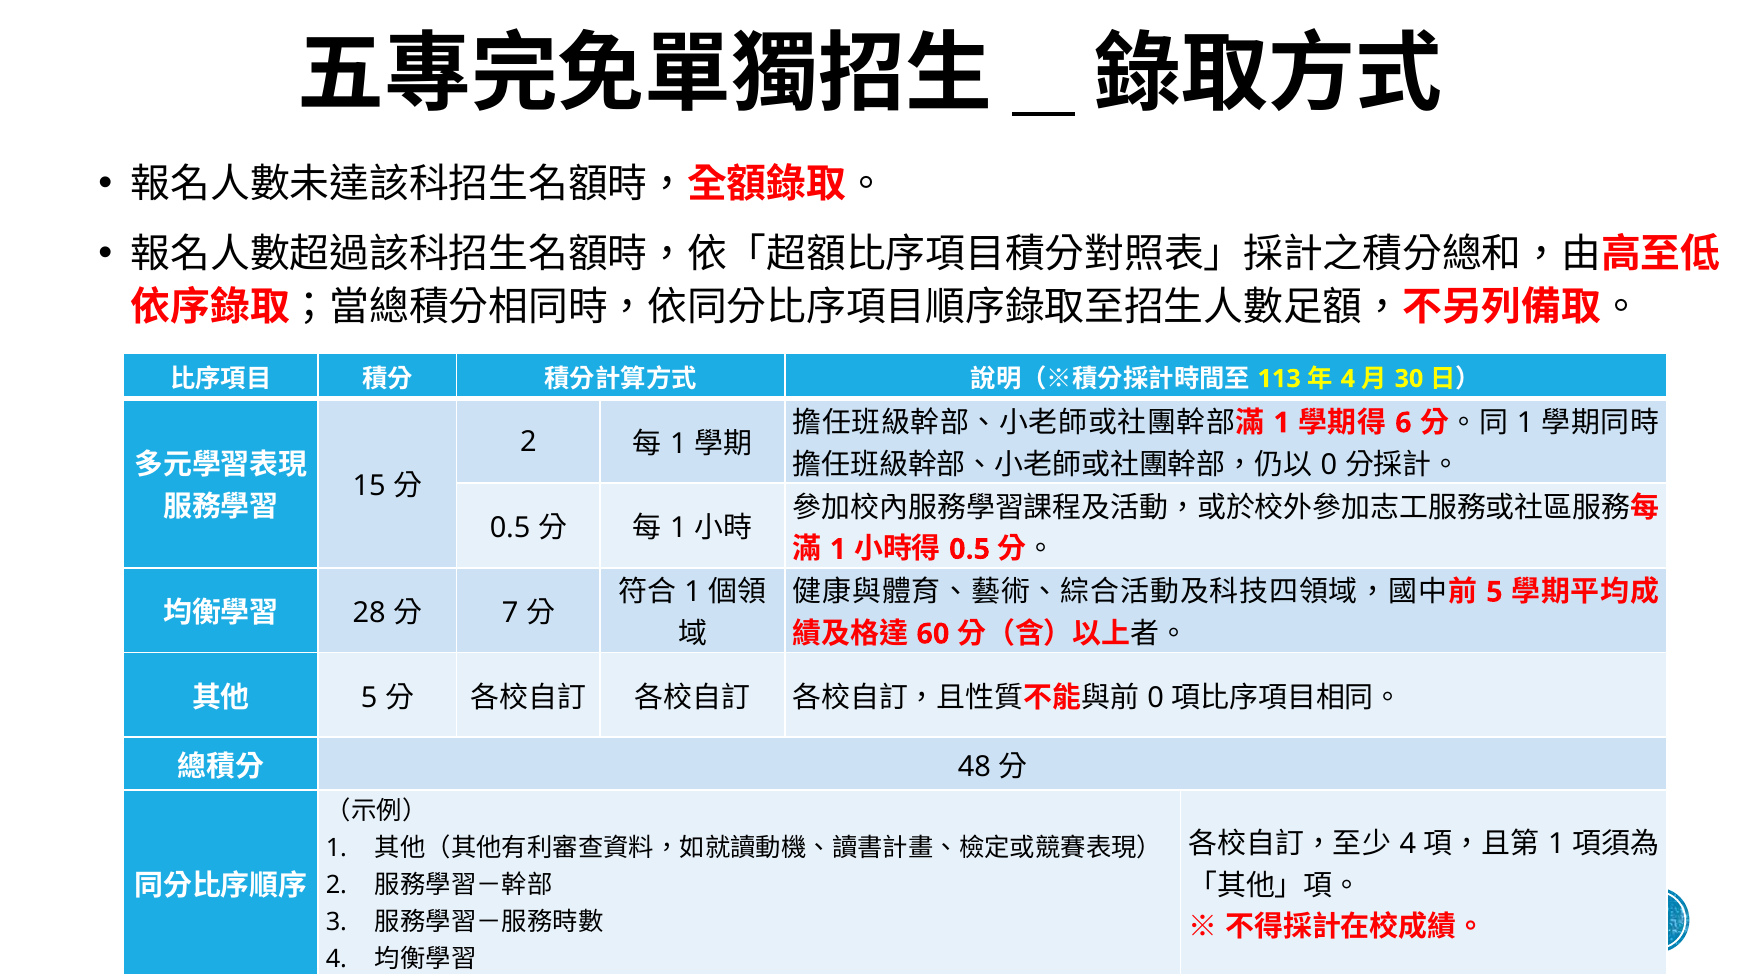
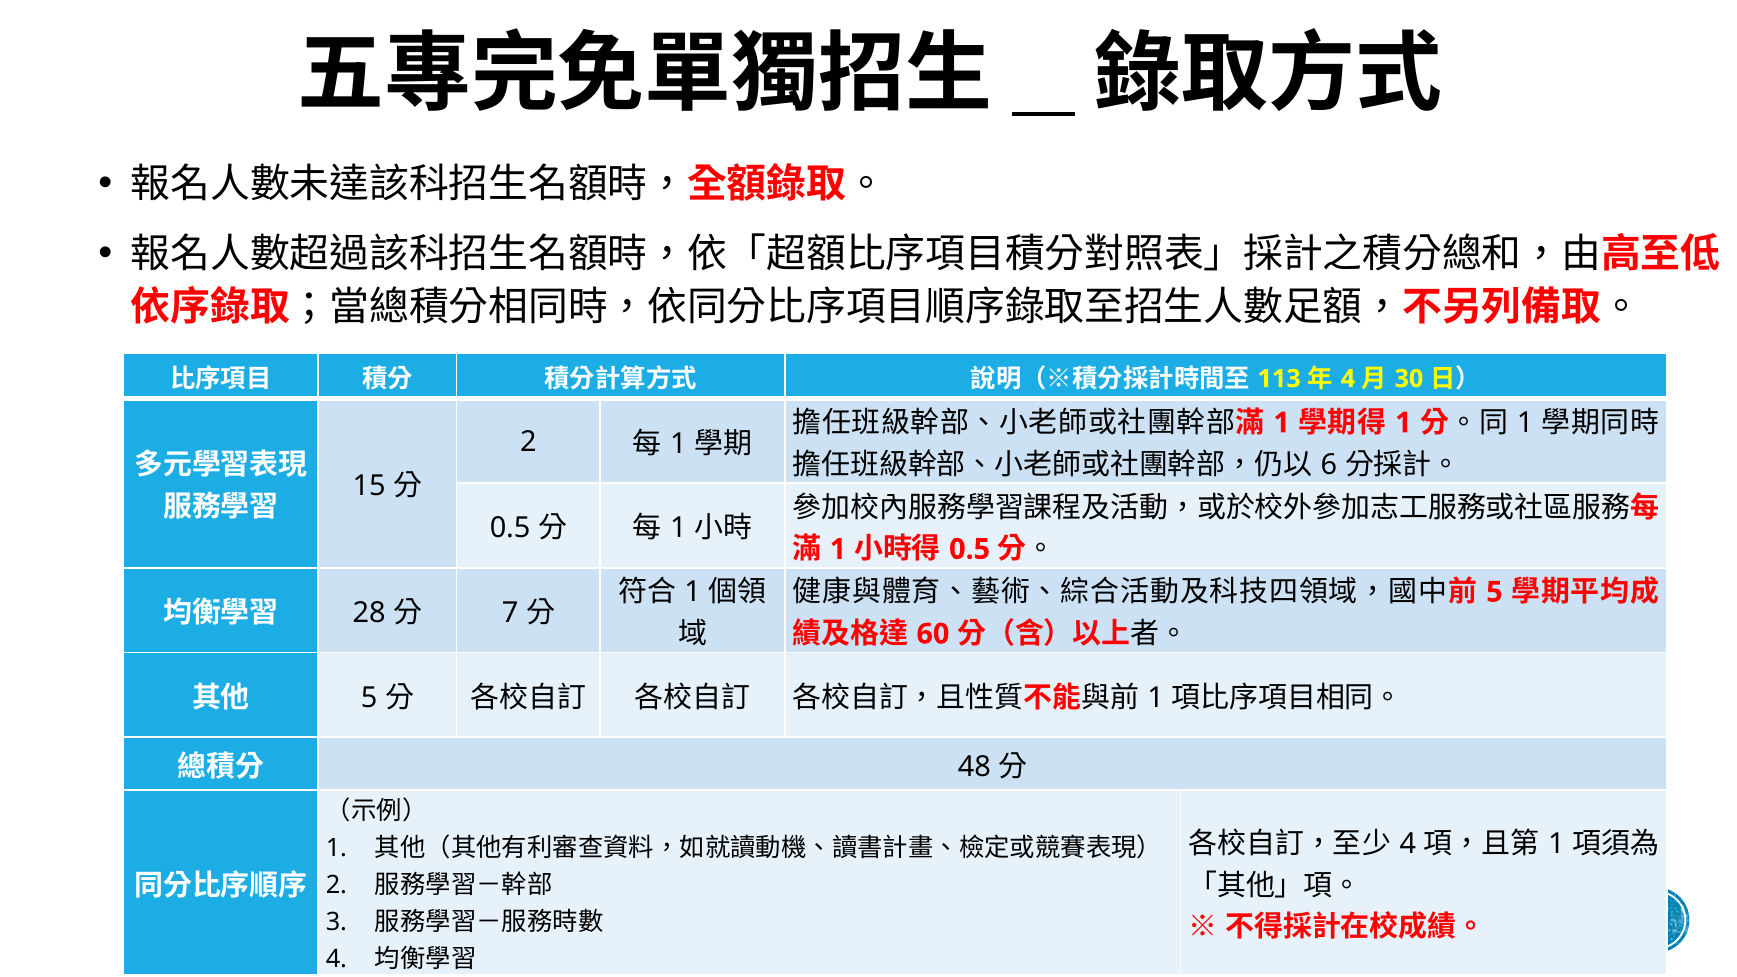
6: 6 -> 1 (1403, 423)
0: 0 -> 6 (1329, 465)
0: 0 -> 1 (1156, 698)
